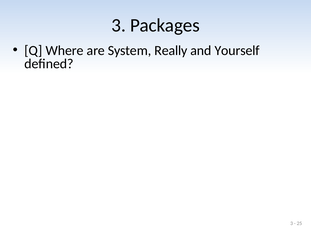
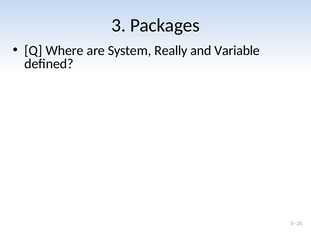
Yourself: Yourself -> Variable (237, 50)
